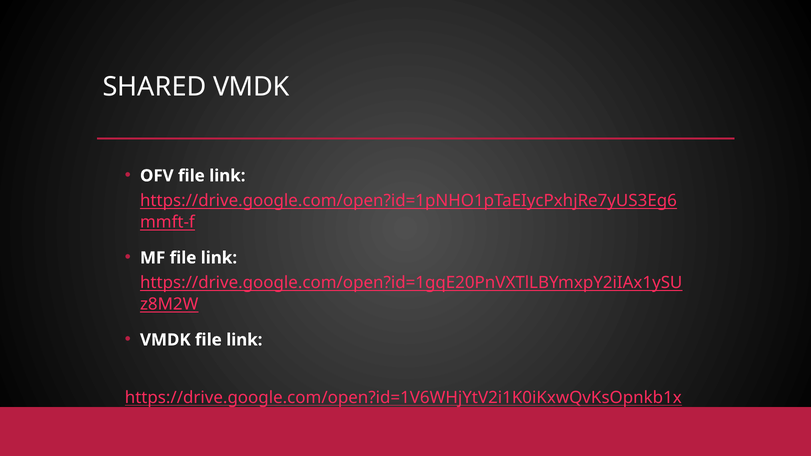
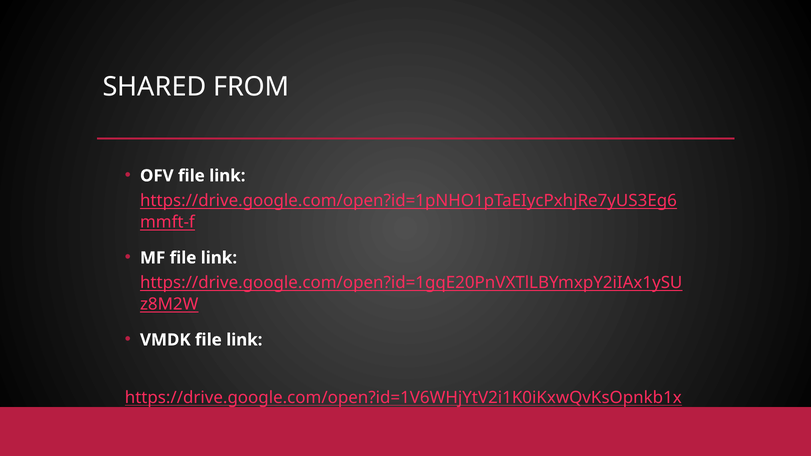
SHARED VMDK: VMDK -> FROM (251, 87)
